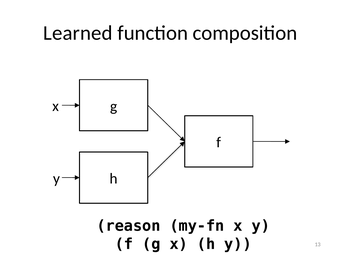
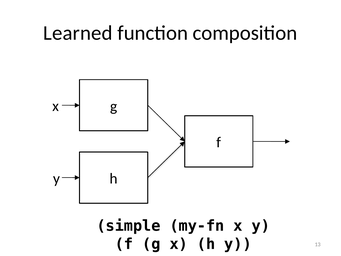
reason: reason -> simple (128, 226)
